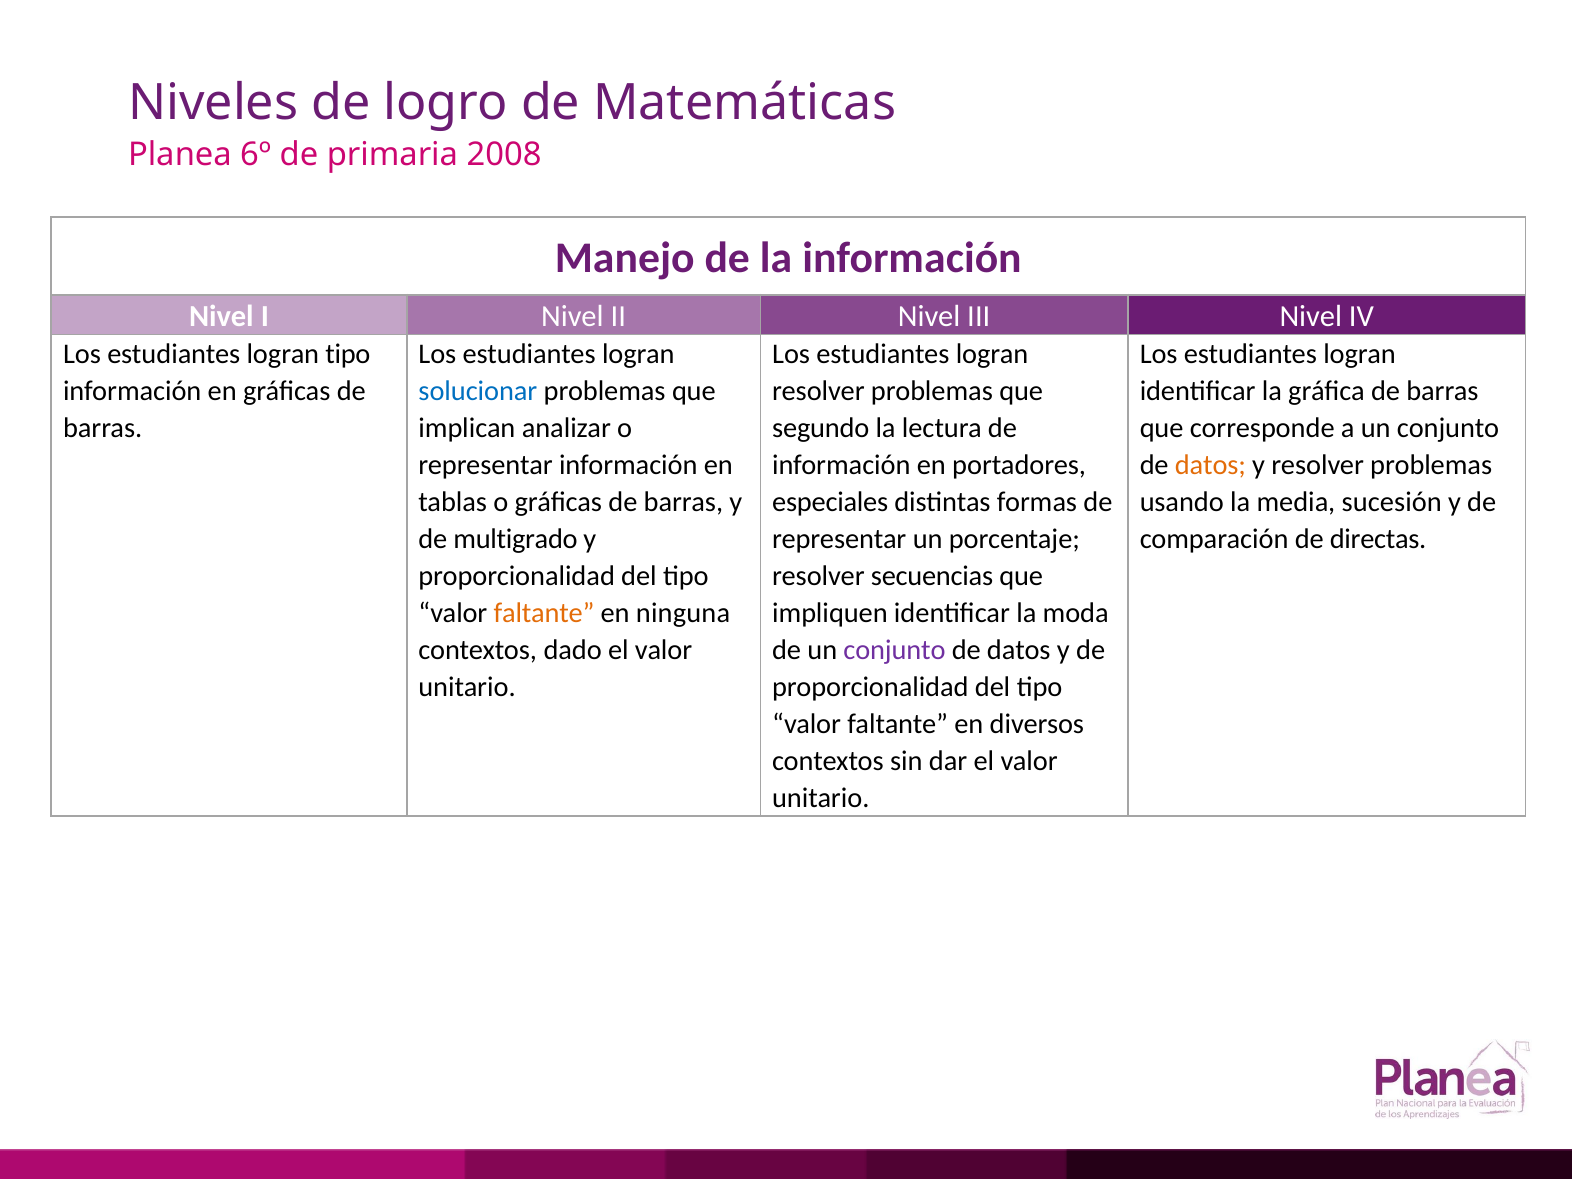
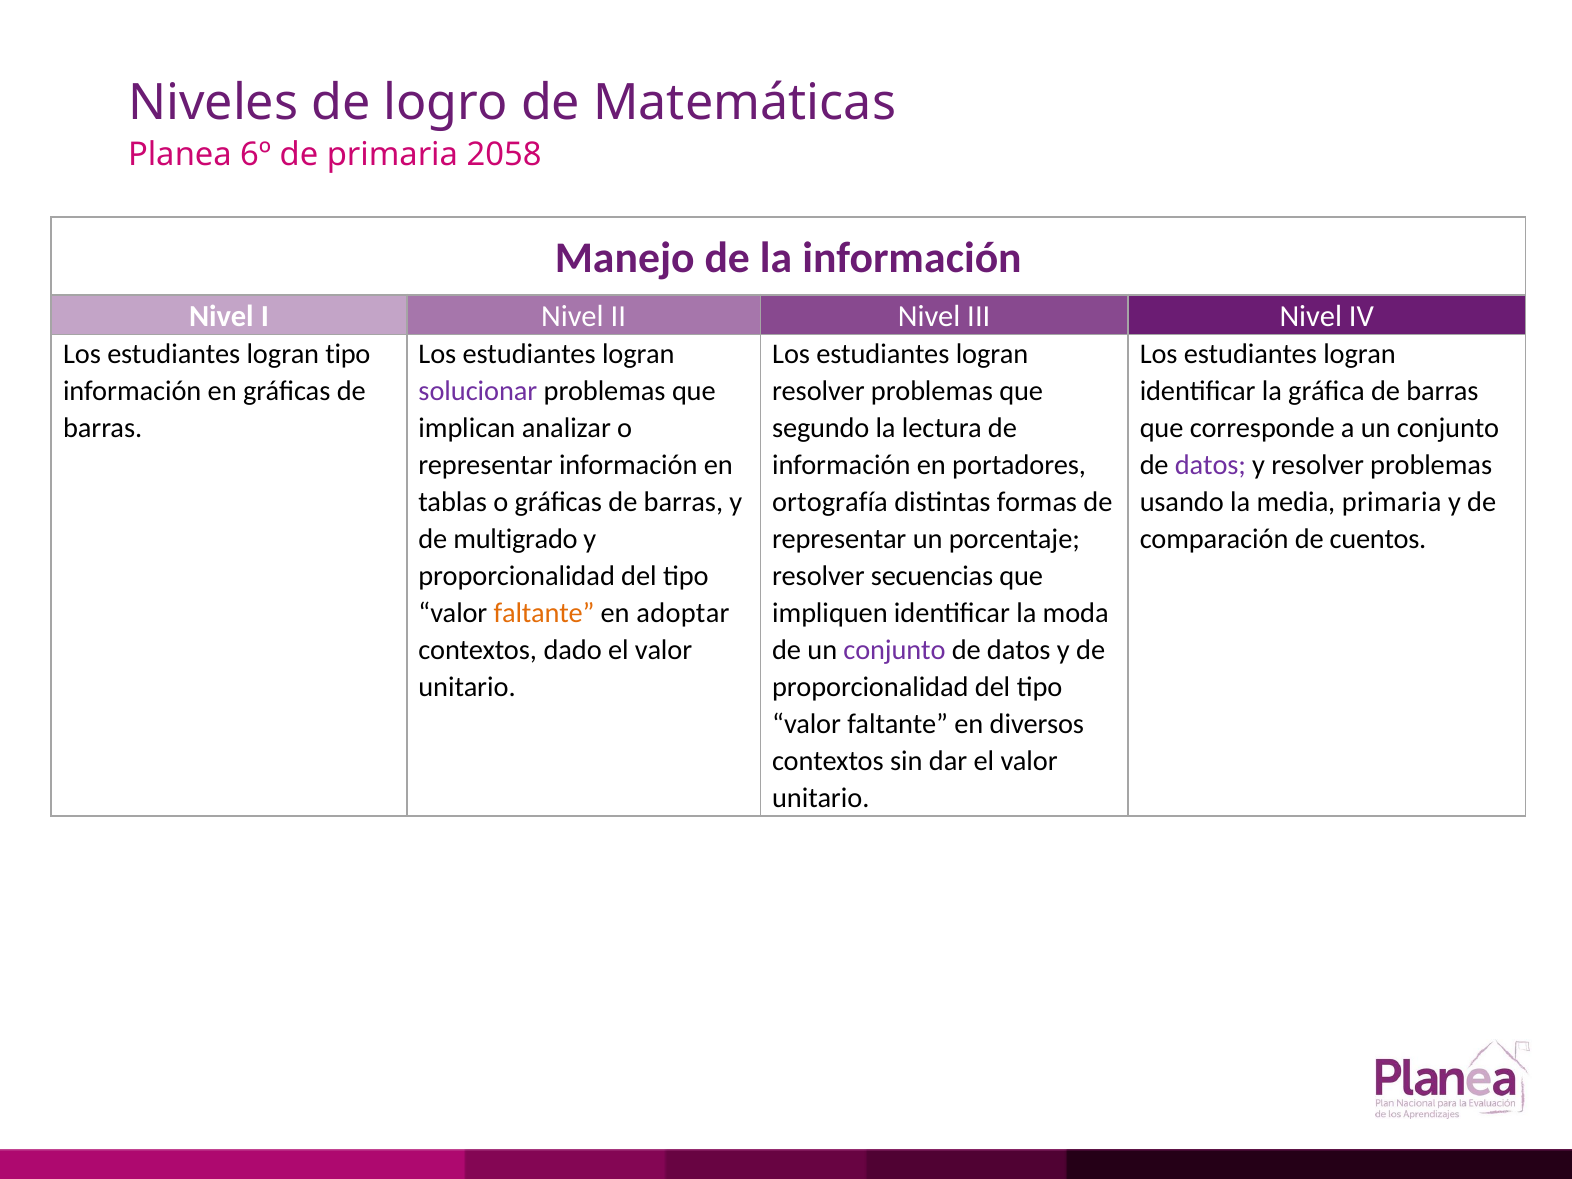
2008: 2008 -> 2058 (504, 155)
solucionar colour: blue -> purple (478, 391)
datos colour: orange -> purple (1210, 466)
especiales: especiales -> ortografía (830, 503)
media sucesión: sucesión -> primaria (1392, 503)
directas: directas -> cuentos (1378, 540)
ninguna: ninguna -> adoptar (683, 614)
